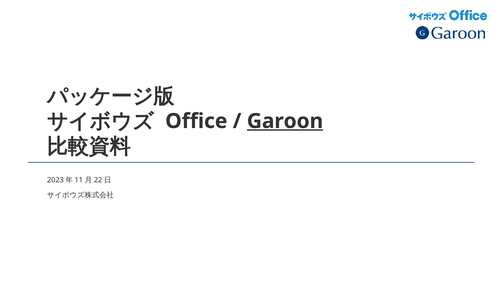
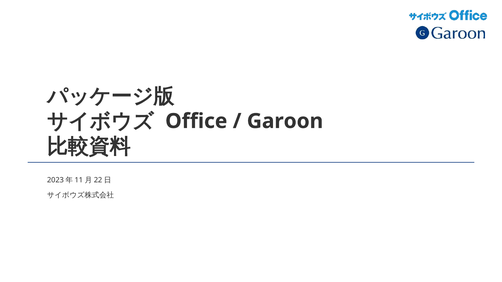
Garoon underline: present -> none (285, 121)
